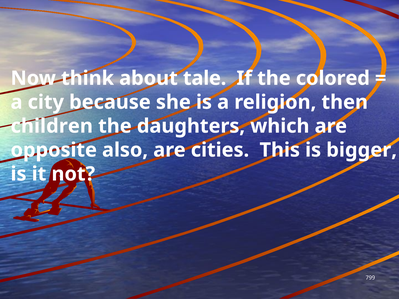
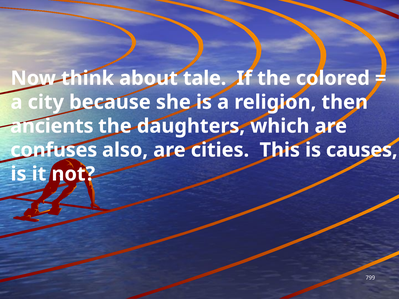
children: children -> ancients (52, 126)
opposite: opposite -> confuses (54, 150)
bigger: bigger -> causes (362, 150)
